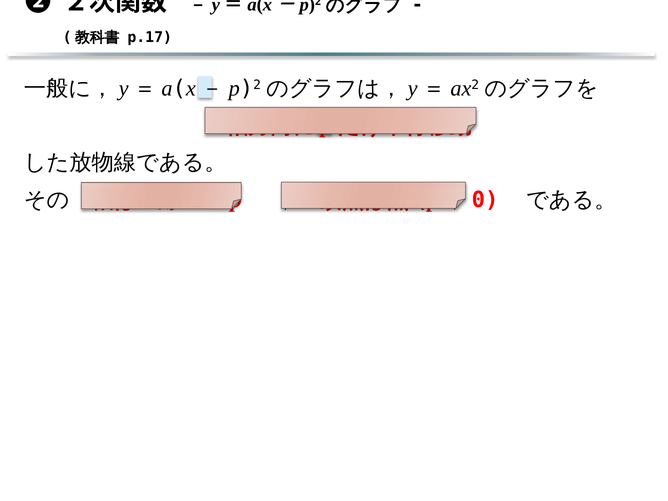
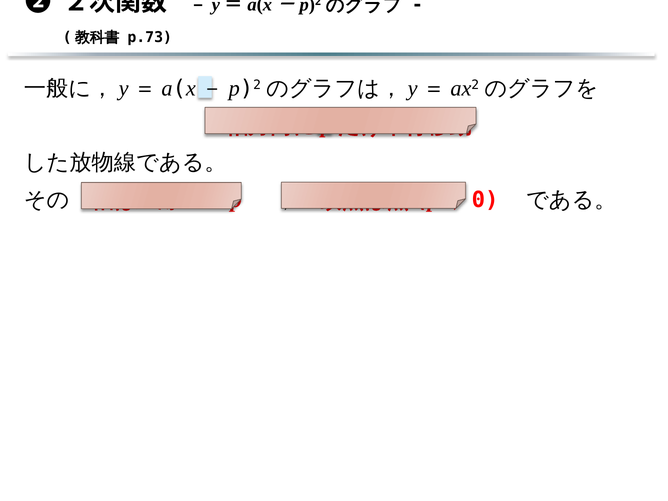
p.17: p.17 -> p.73 (150, 37)
